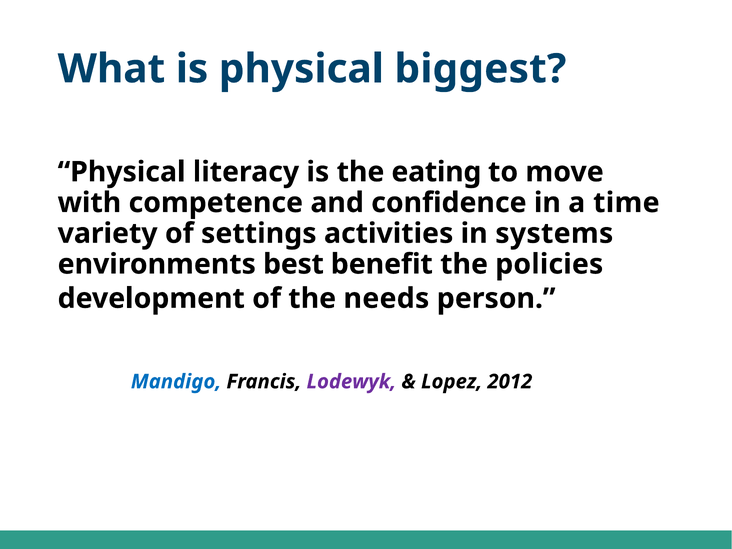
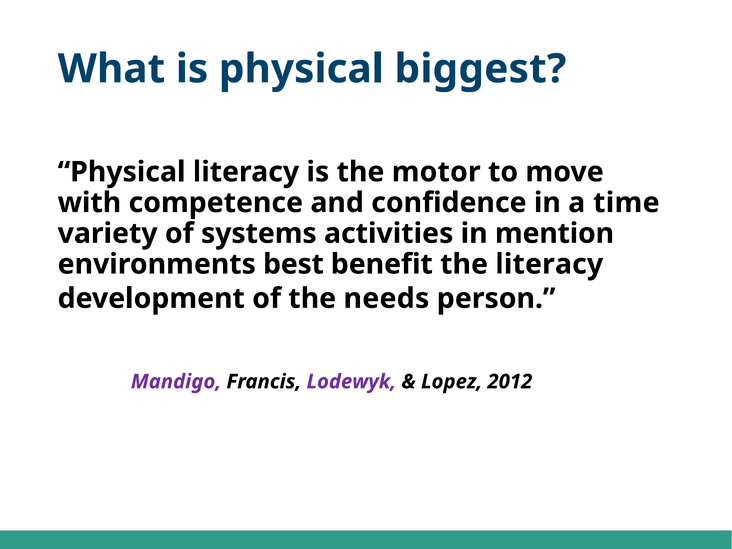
eating: eating -> motor (436, 172)
settings: settings -> systems (259, 233)
systems: systems -> mention (555, 233)
the policies: policies -> literacy (549, 264)
Mandigo colour: blue -> purple (176, 382)
